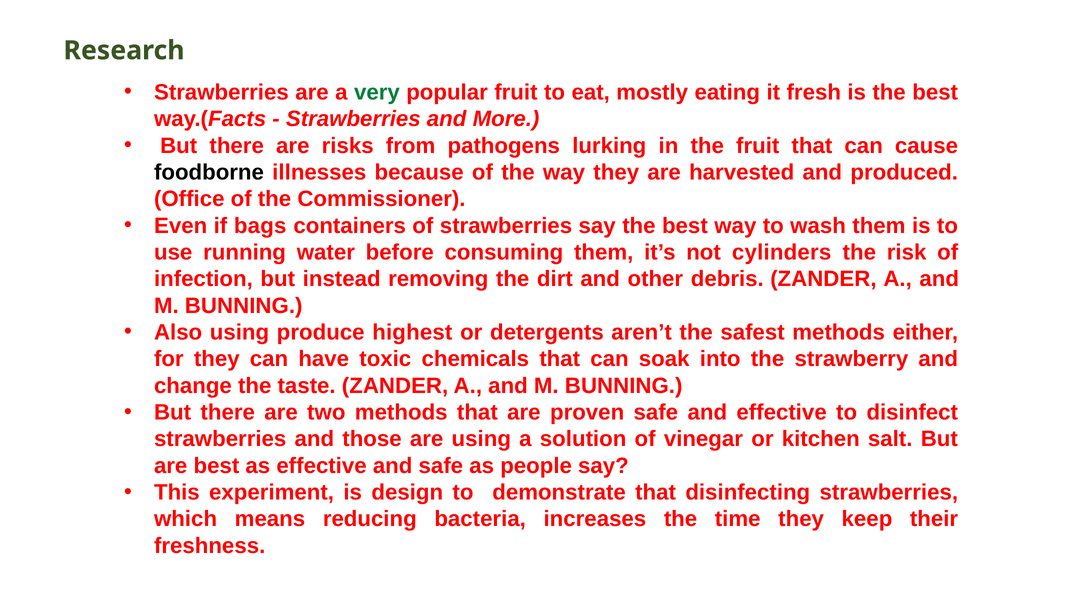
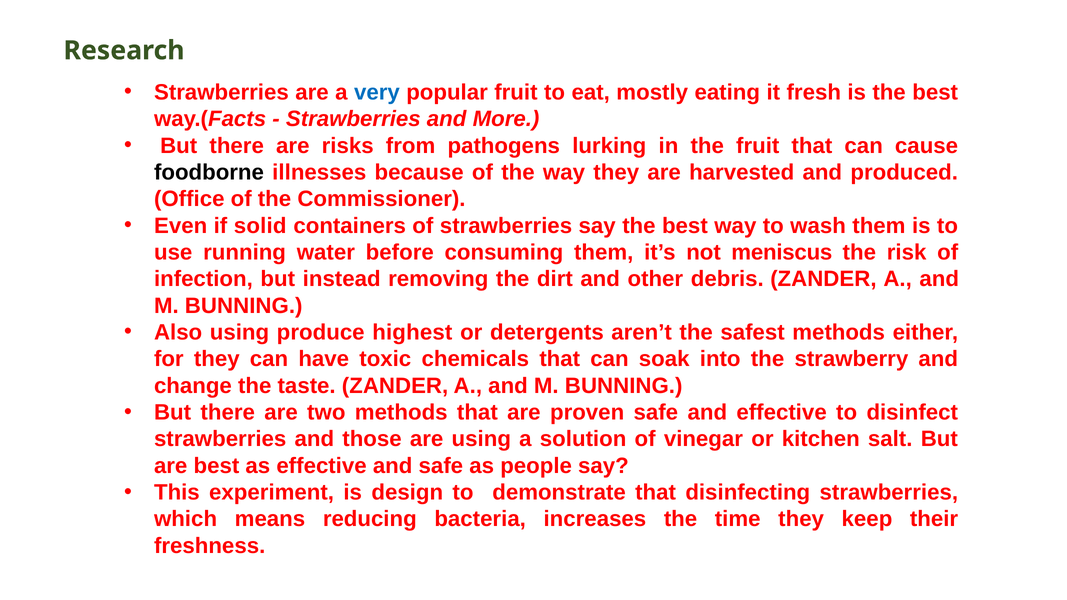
very colour: green -> blue (377, 92)
bags: bags -> solid (260, 226)
cylinders: cylinders -> meniscus (782, 252)
